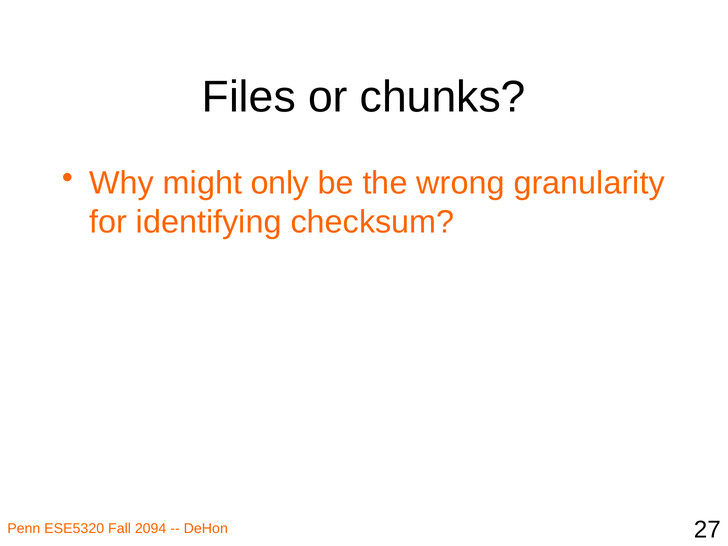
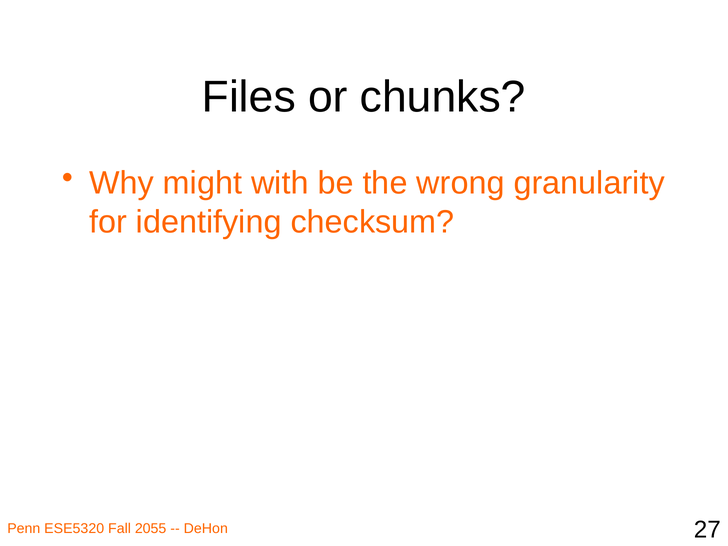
only: only -> with (280, 183)
2094: 2094 -> 2055 (151, 529)
